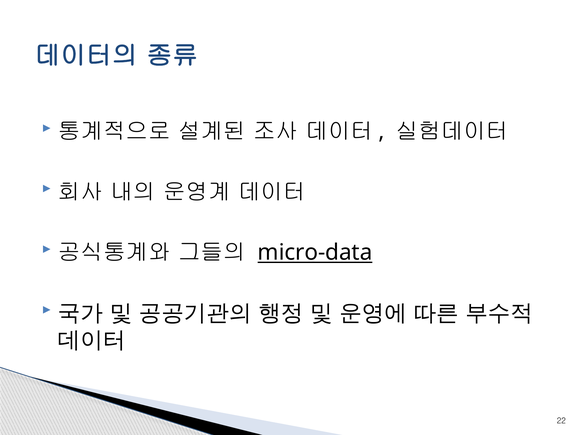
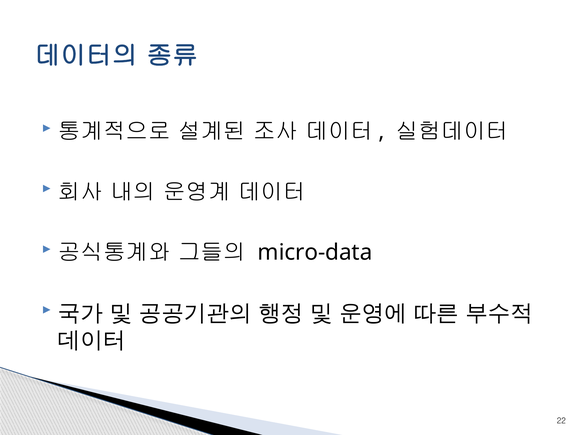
micro-data underline: present -> none (315, 253)
